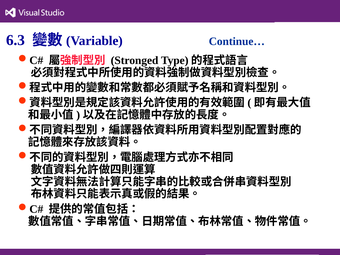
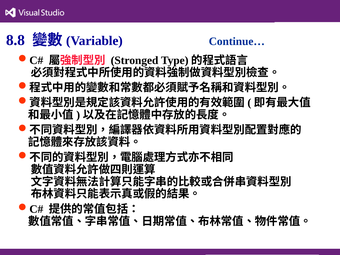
6.3: 6.3 -> 8.8 (16, 40)
